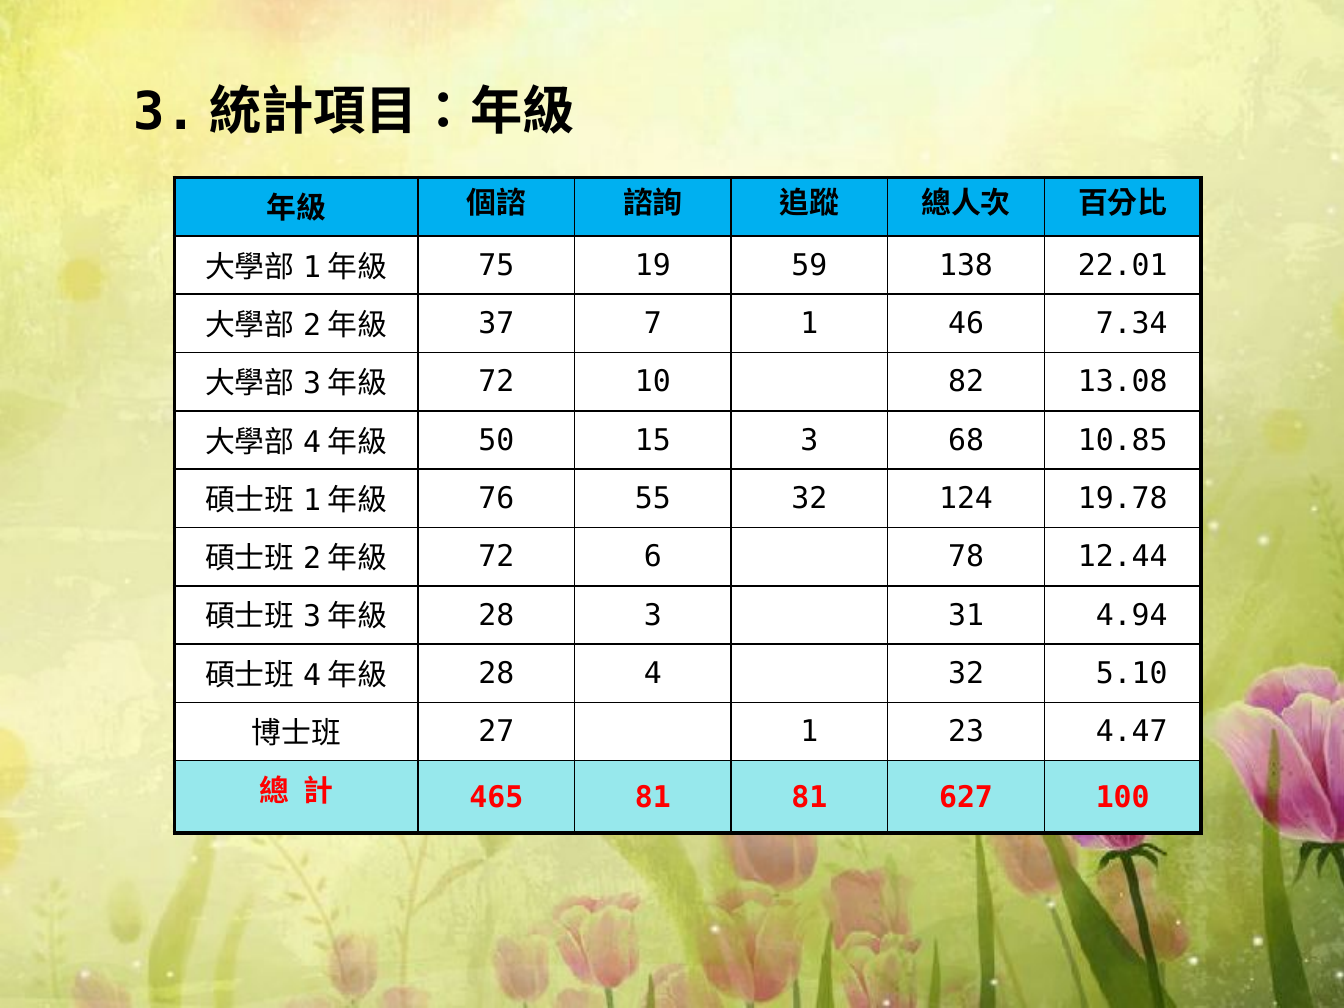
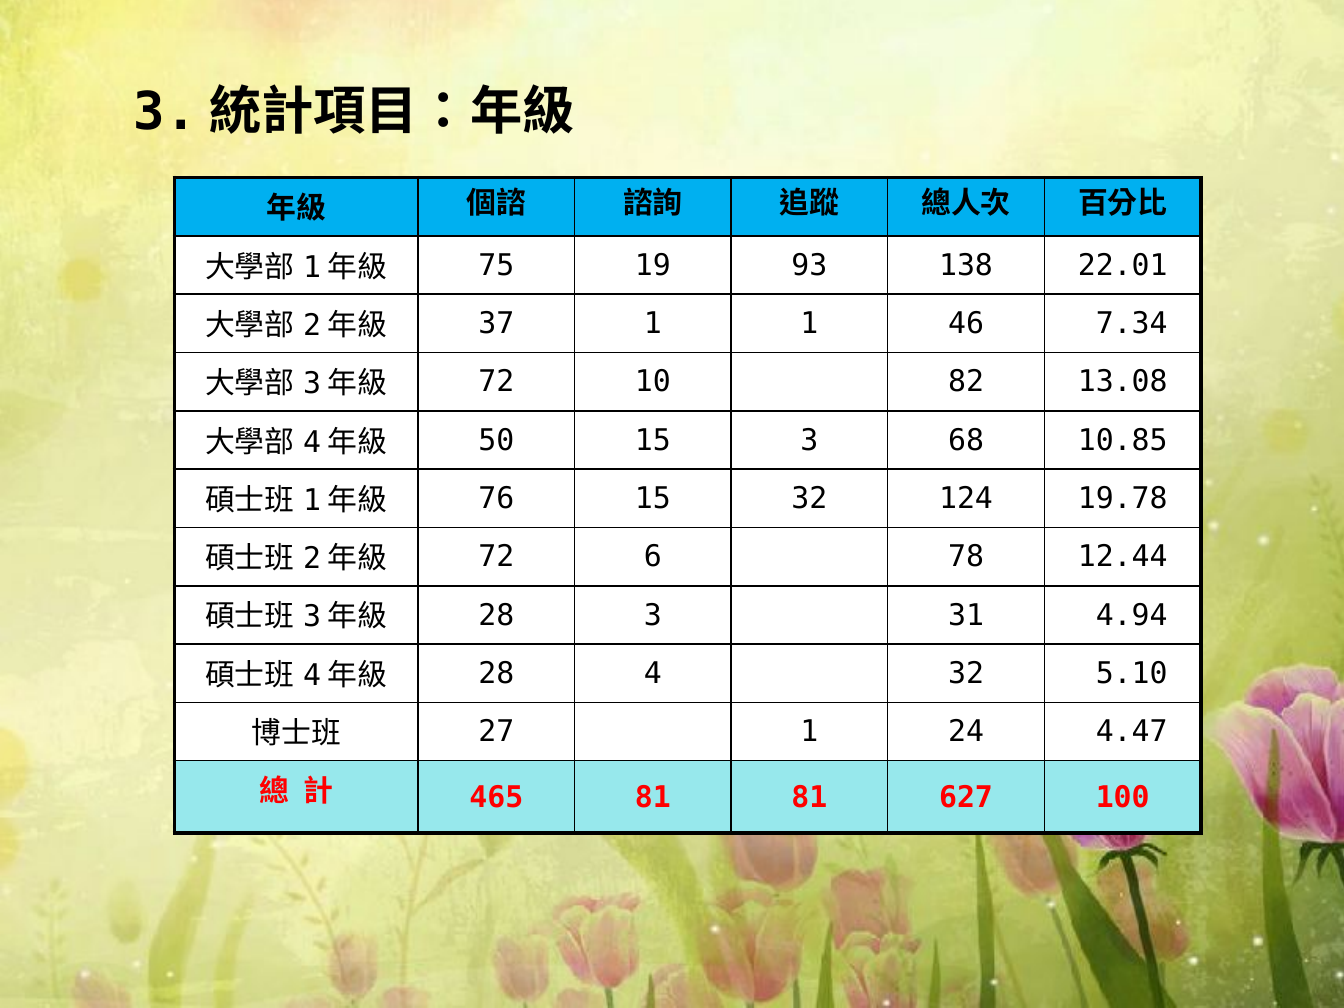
59: 59 -> 93 (809, 266)
37 7: 7 -> 1 (653, 324)
76 55: 55 -> 15 (653, 499)
23: 23 -> 24 (966, 732)
